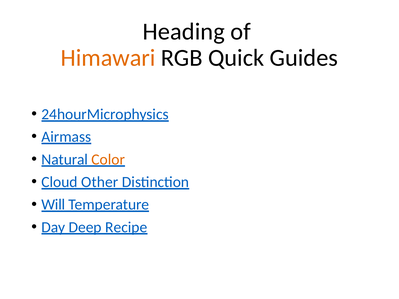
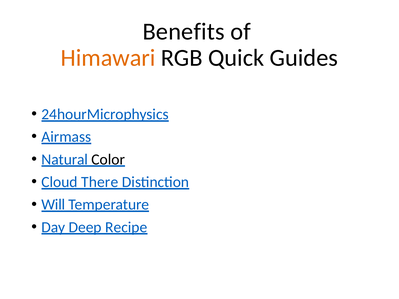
Heading: Heading -> Benefits (184, 32)
Color colour: orange -> black (108, 160)
Other: Other -> There (100, 182)
